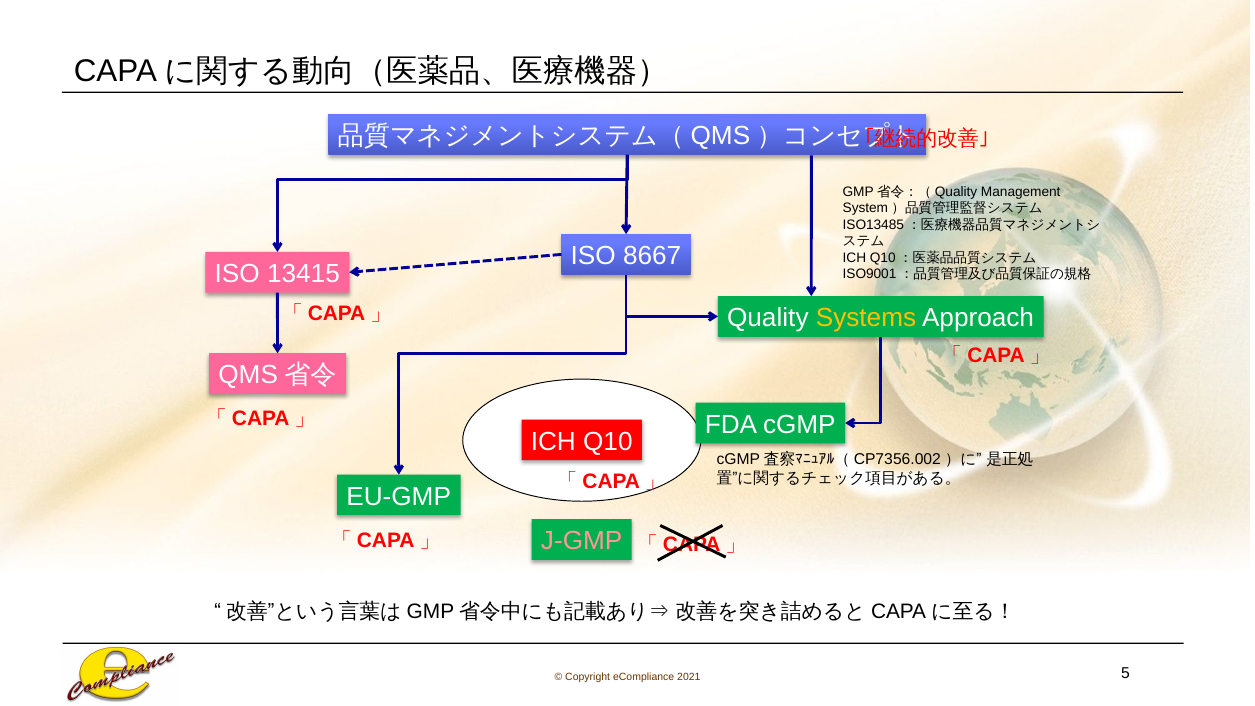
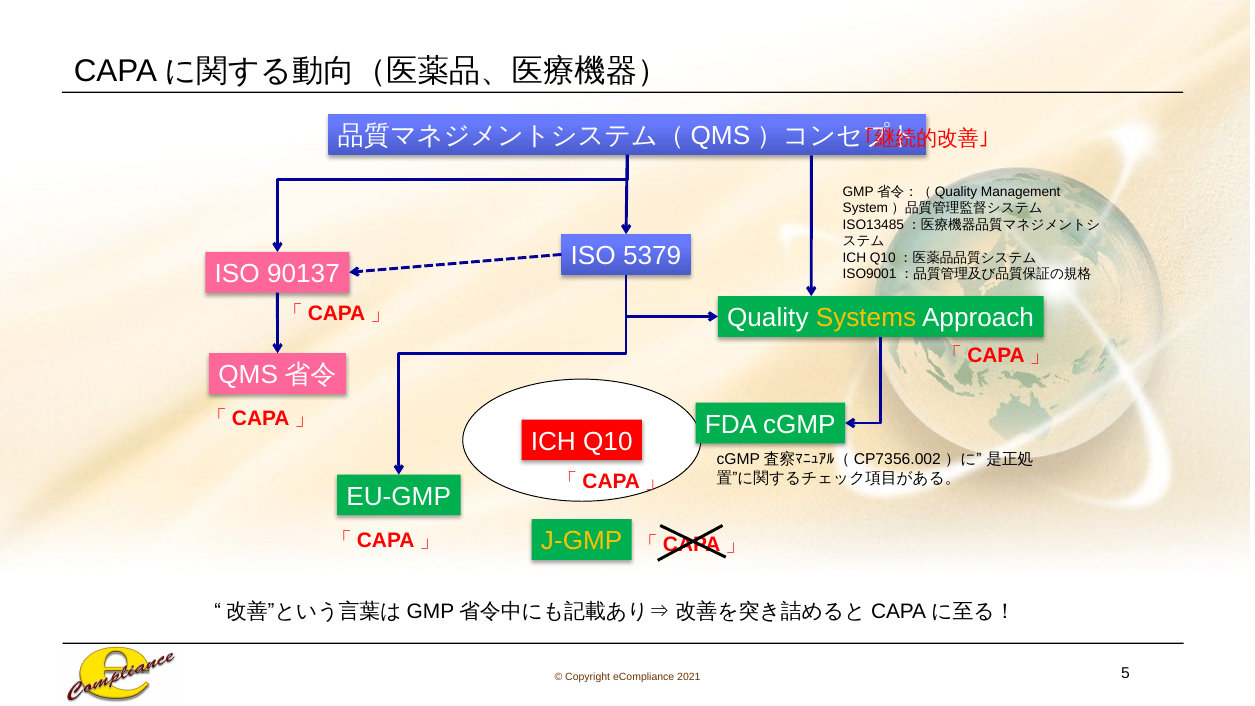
8667: 8667 -> 5379 (652, 256)
13415: 13415 -> 90137 (303, 274)
J-GMP colour: pink -> yellow (582, 541)
